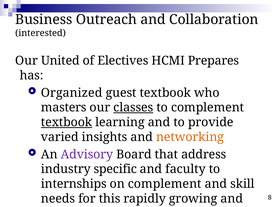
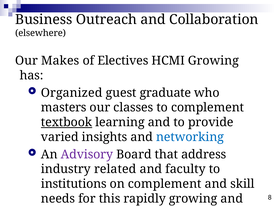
interested: interested -> elsewhere (41, 33)
United: United -> Makes (60, 61)
HCMI Prepares: Prepares -> Growing (213, 61)
guest textbook: textbook -> graduate (165, 93)
classes underline: present -> none (133, 108)
networking colour: orange -> blue (190, 137)
specific: specific -> related (115, 169)
internships: internships -> institutions (74, 184)
